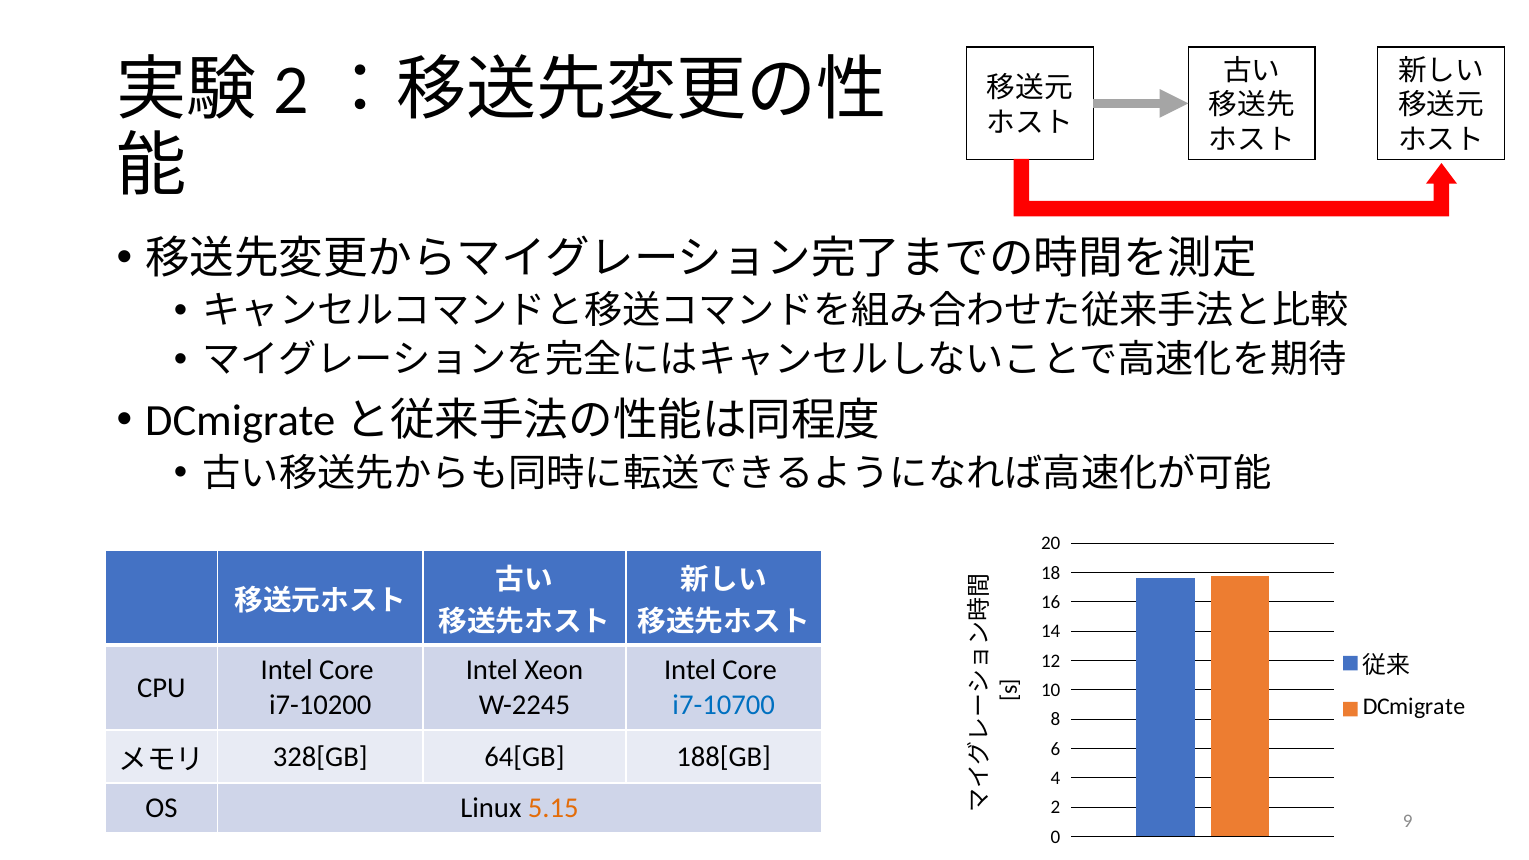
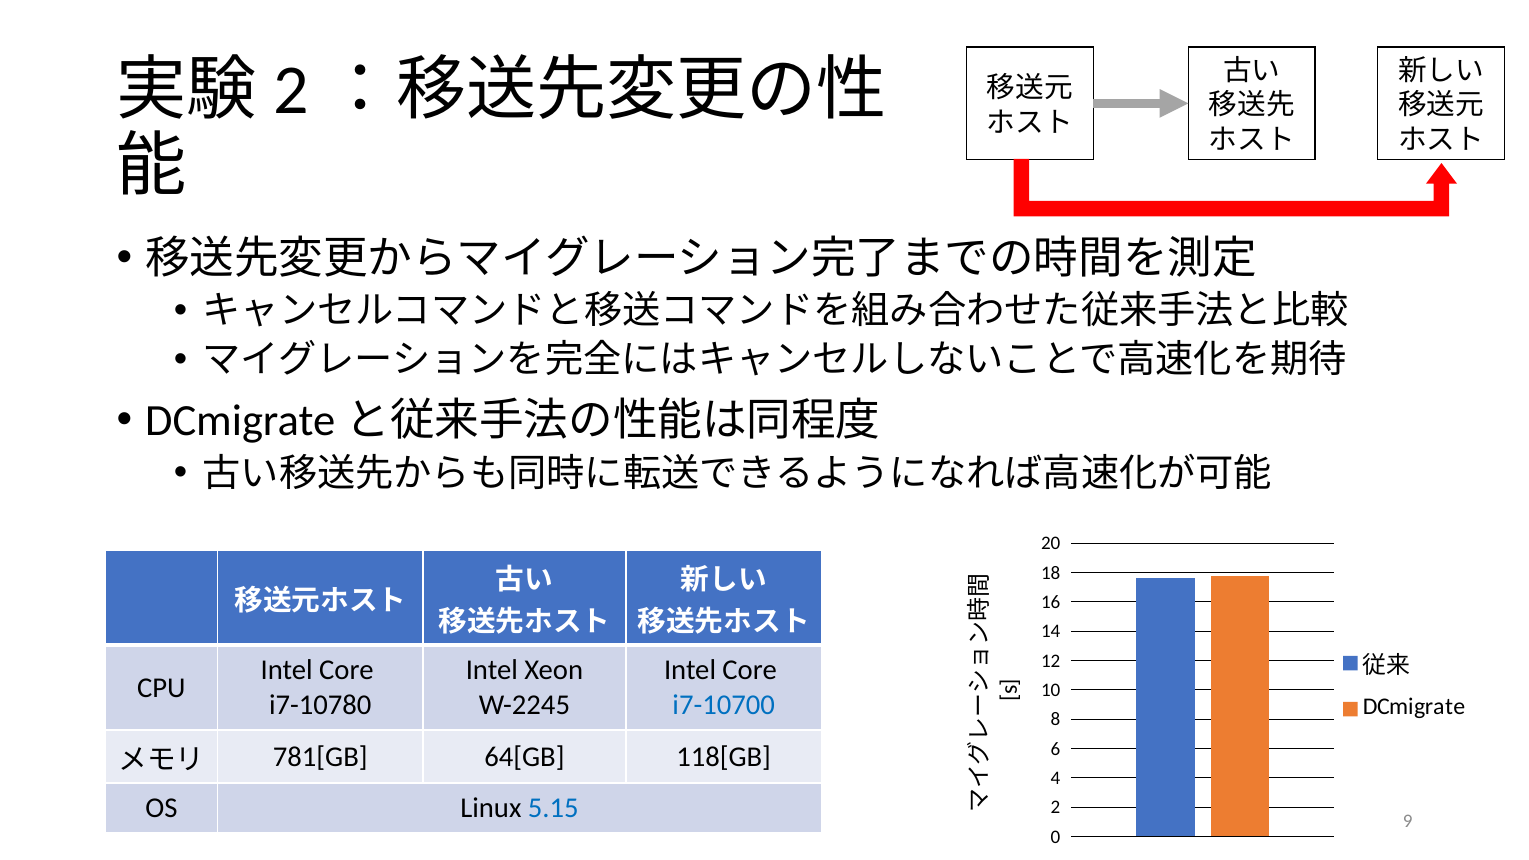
i7-10200: i7-10200 -> i7-10780 (320, 705)
328[GB: 328[GB -> 781[GB (320, 757)
188[GB: 188[GB -> 118[GB (724, 757)
5.15 colour: orange -> blue (553, 808)
